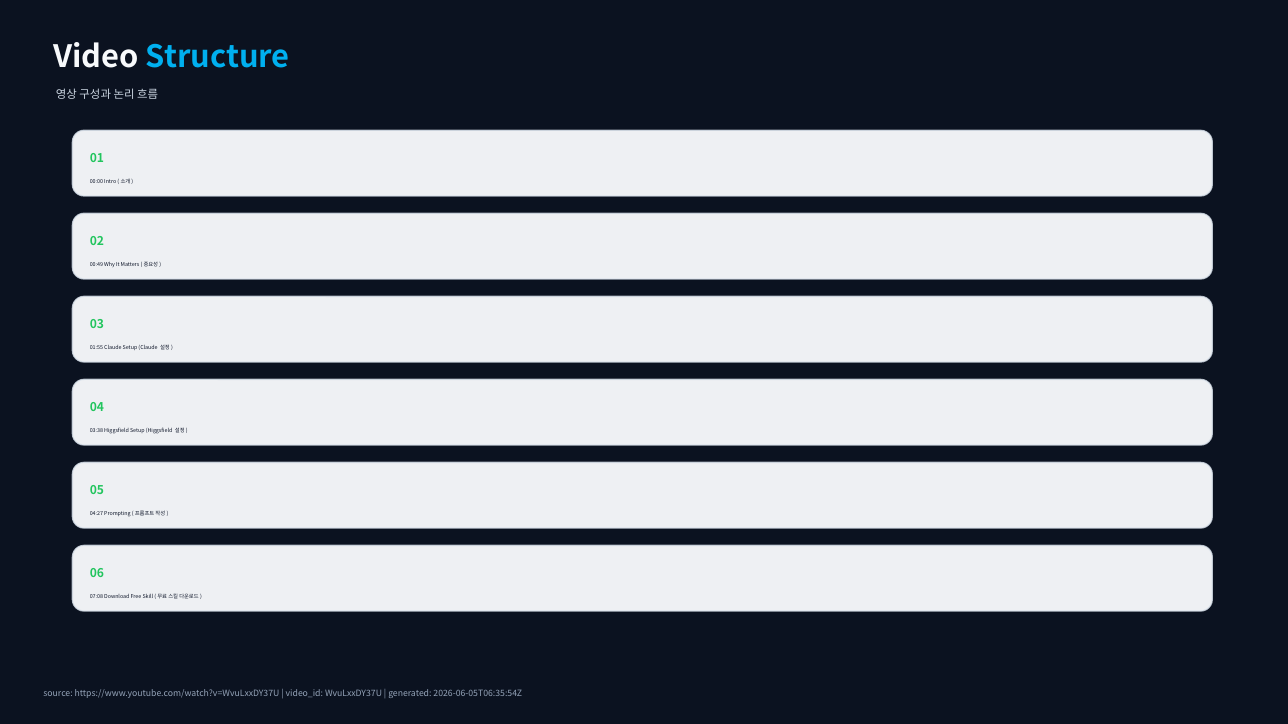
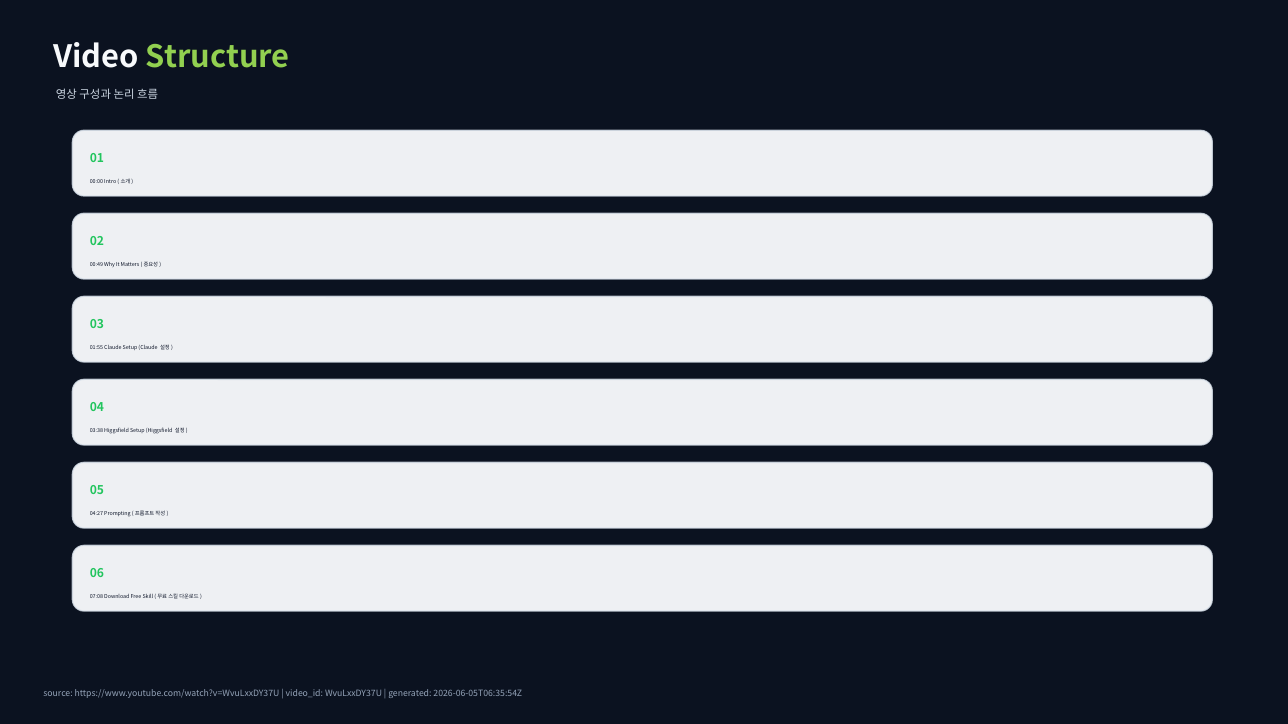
Structure colour: light blue -> light green (218, 58)
